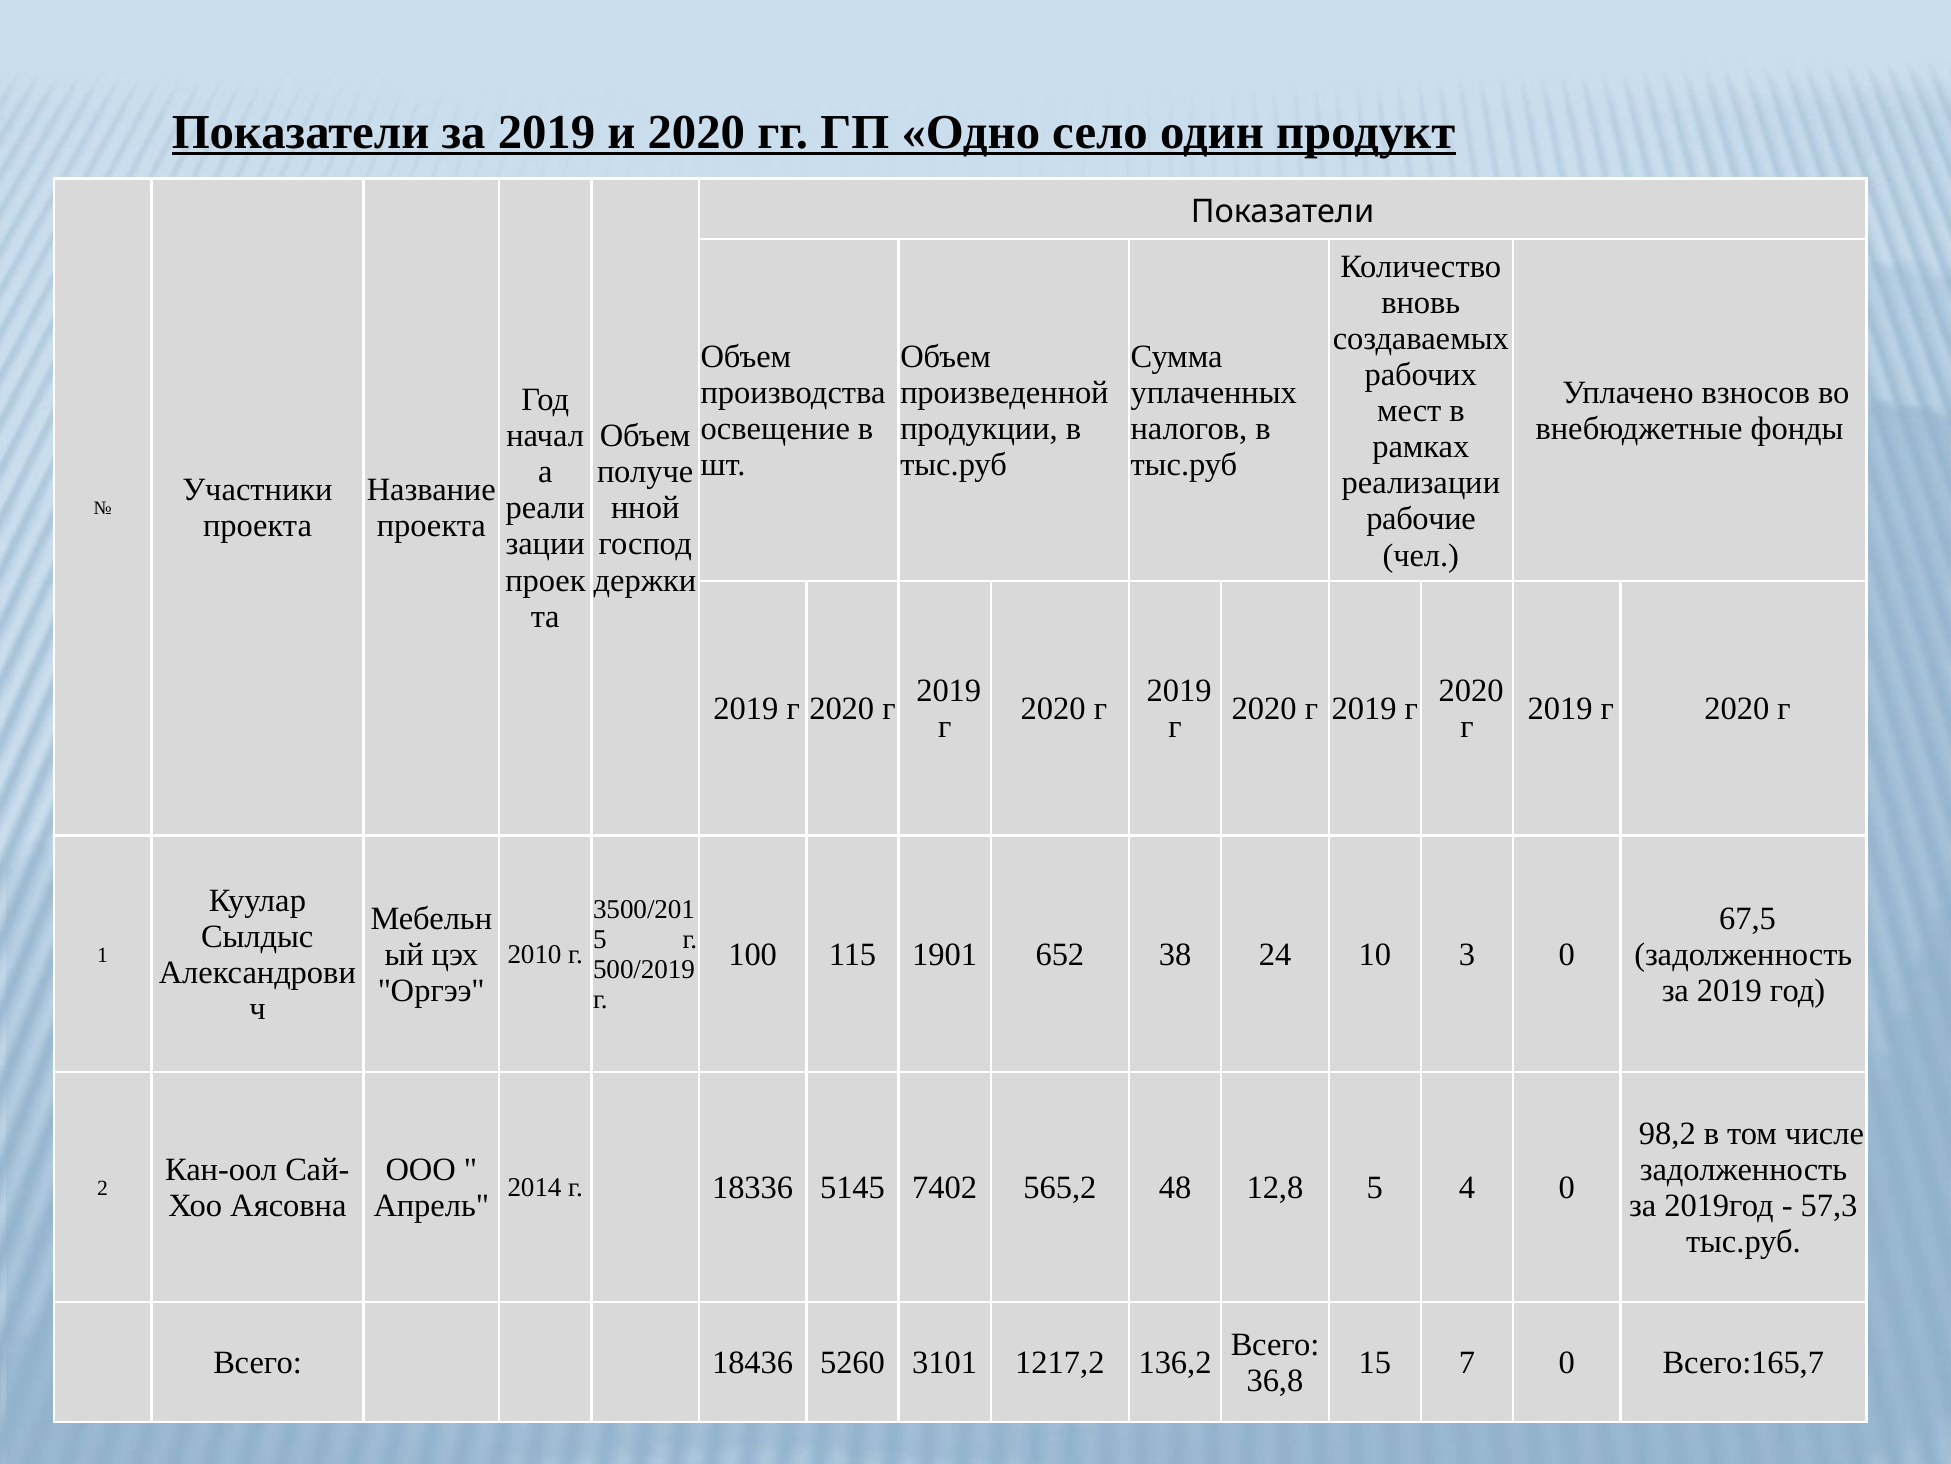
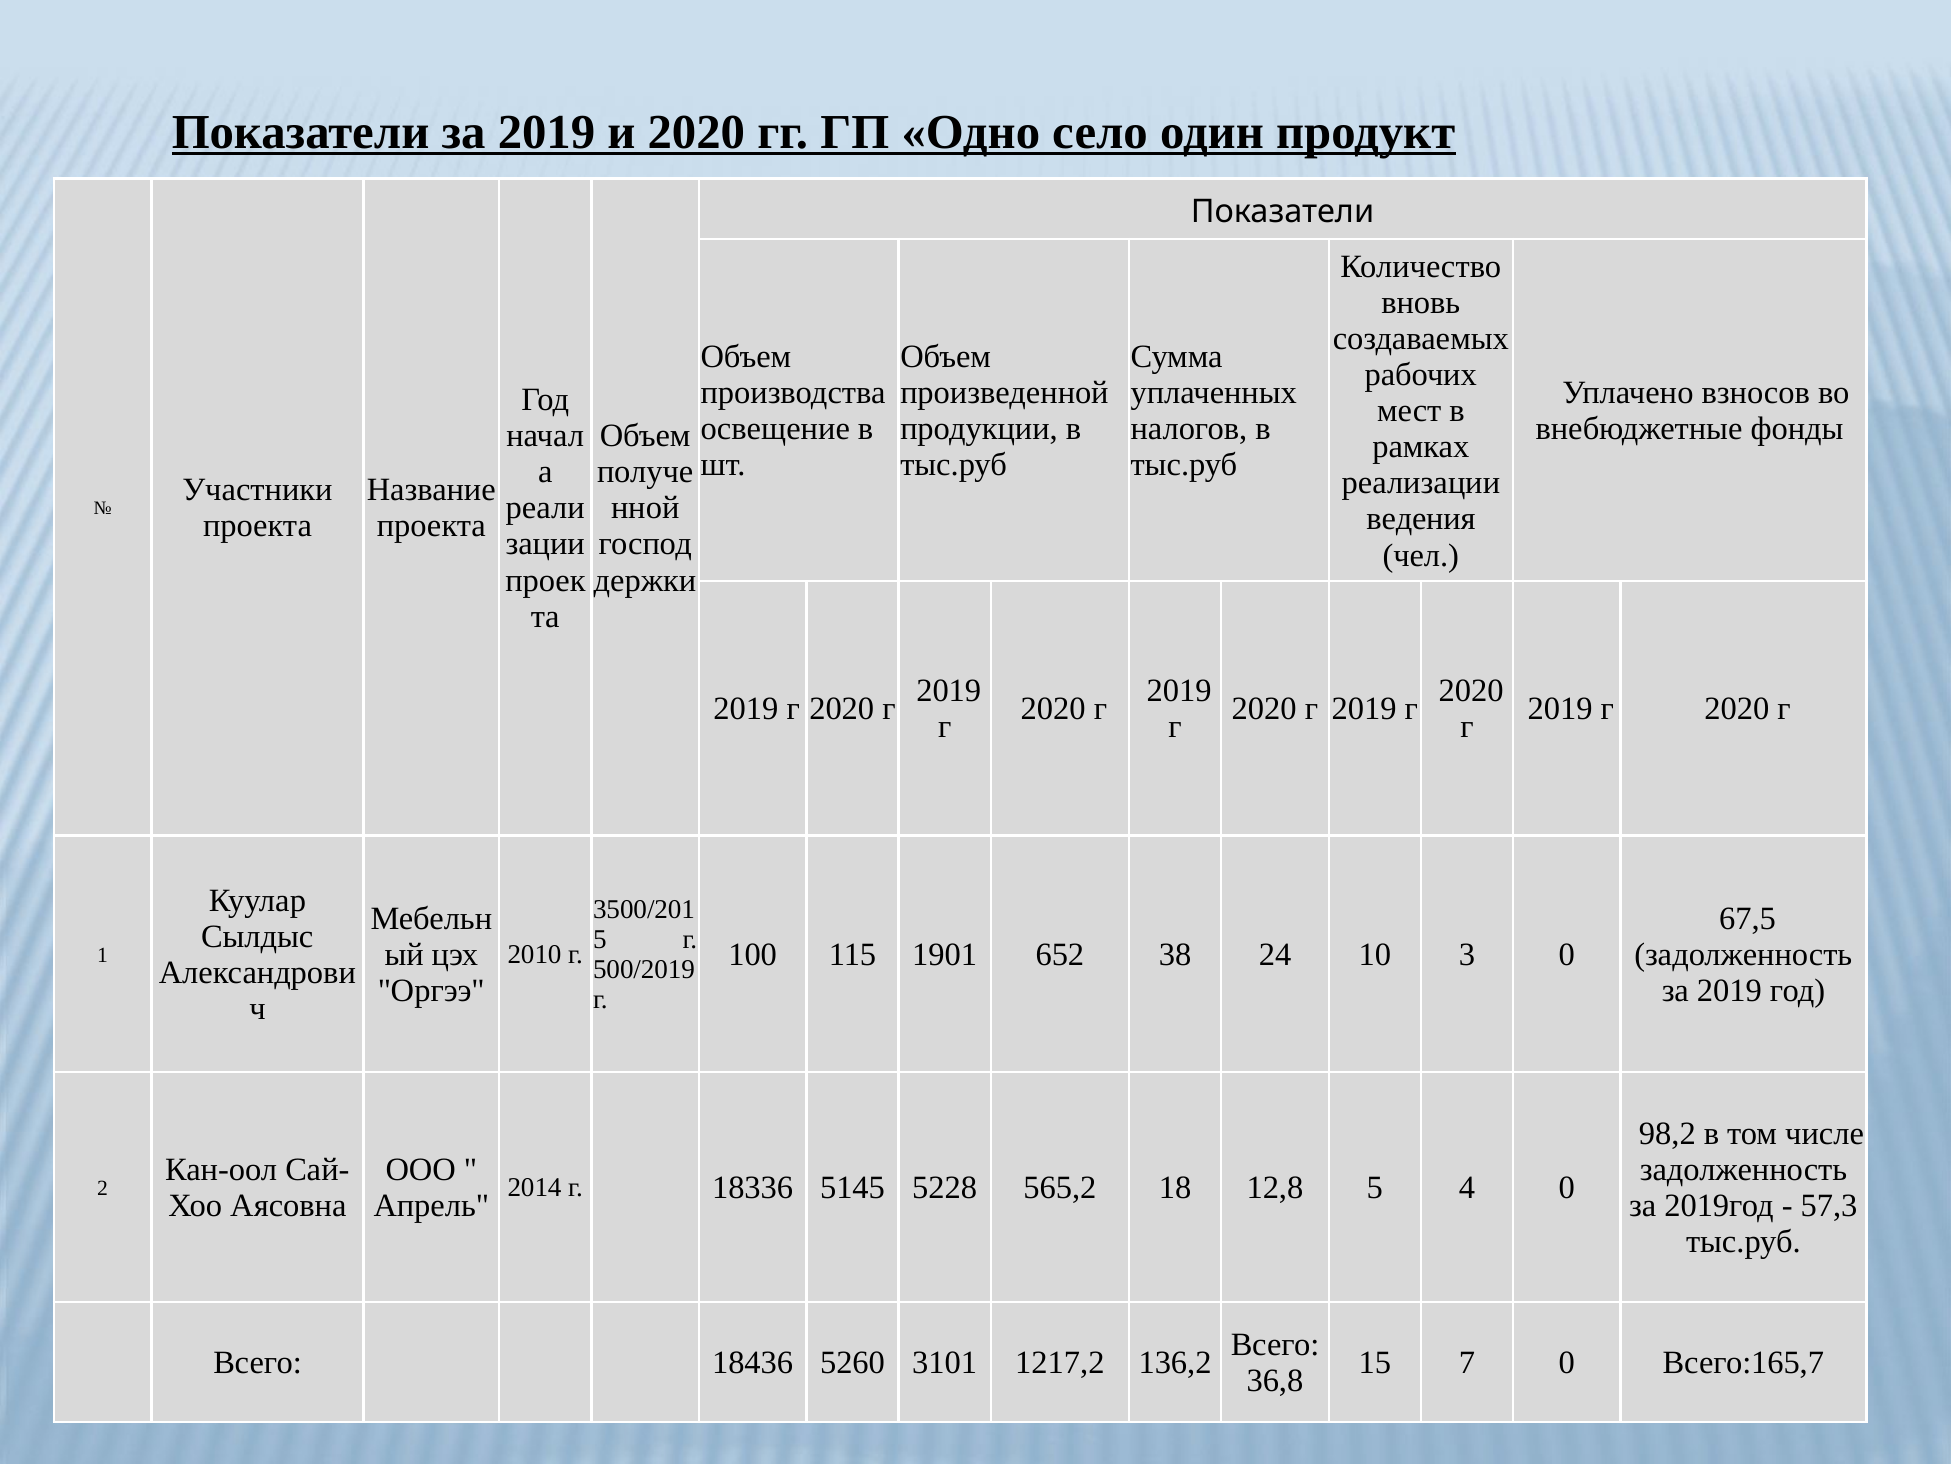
рабочие: рабочие -> ведения (1421, 519)
7402: 7402 -> 5228 (945, 1187)
48: 48 -> 18 (1175, 1187)
